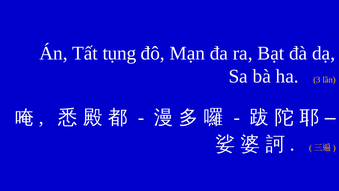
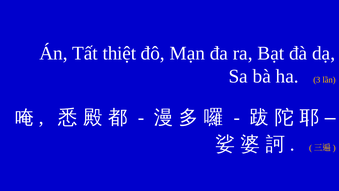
tụng: tụng -> thiệt (119, 53)
